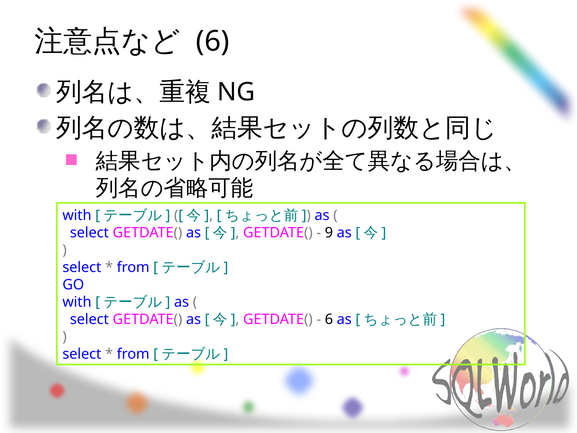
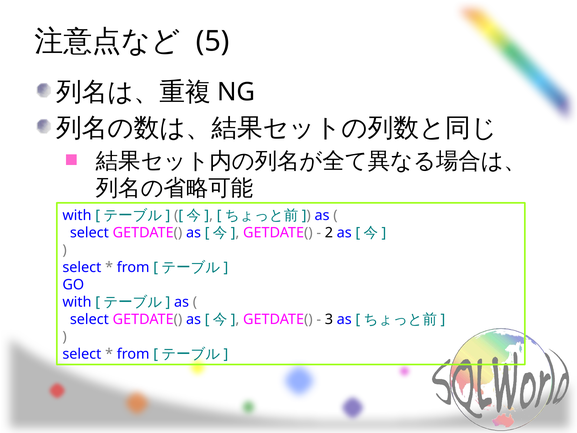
6: 6 -> 5 (213, 41)
9: 9 -> 2 (329, 233)
6: 6 -> 3 (329, 319)
